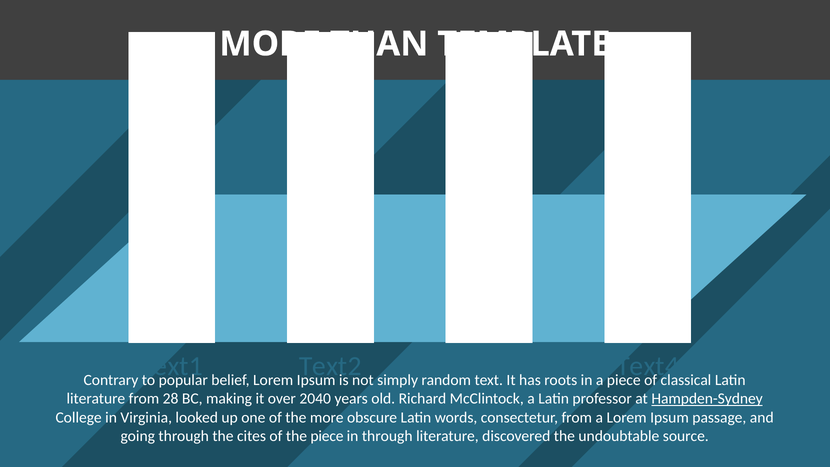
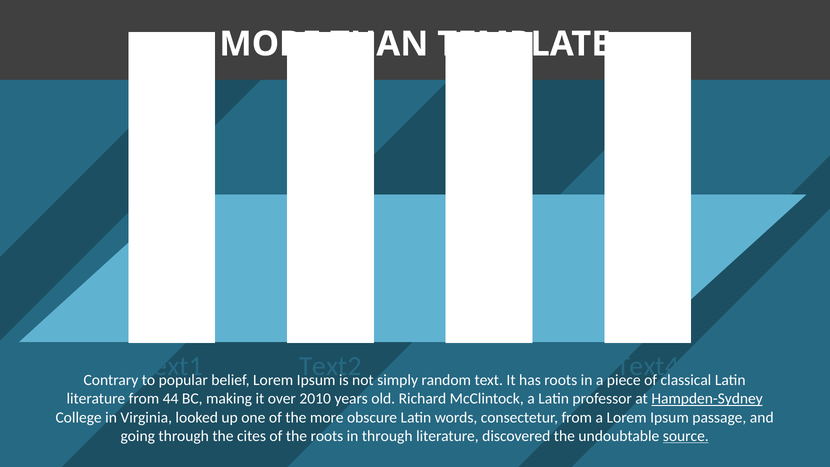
28: 28 -> 44 (171, 399)
2040: 2040 -> 2010 (315, 399)
the piece: piece -> roots (327, 436)
source underline: none -> present (686, 436)
